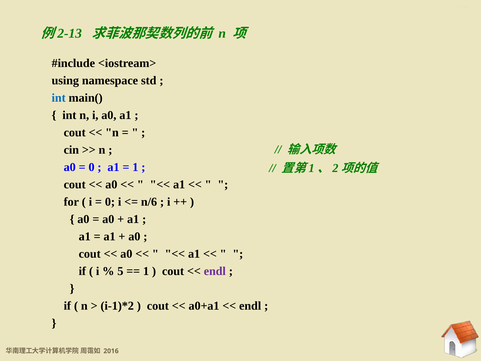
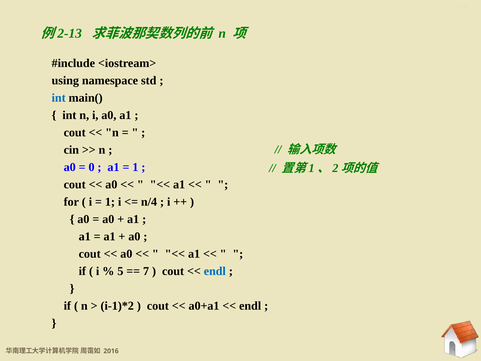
0: 0 -> 1 (110, 202)
n/6: n/6 -> n/4 (149, 202)
1: 1 -> 7 (146, 271)
endl colour: purple -> blue (215, 271)
